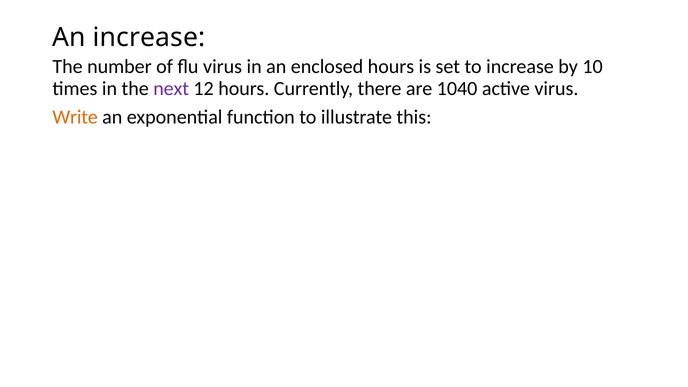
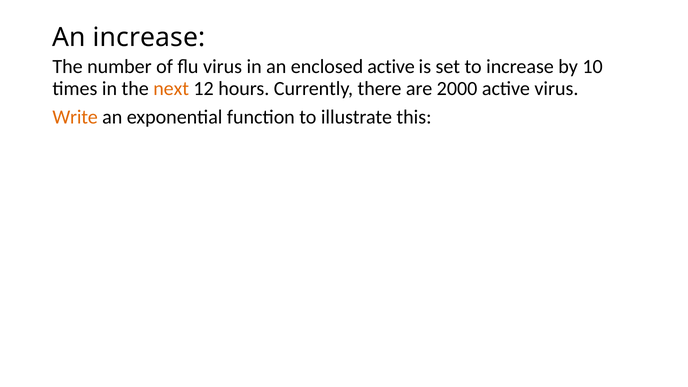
enclosed hours: hours -> active (391, 67)
next colour: purple -> orange (171, 88)
1040: 1040 -> 2000 (457, 88)
